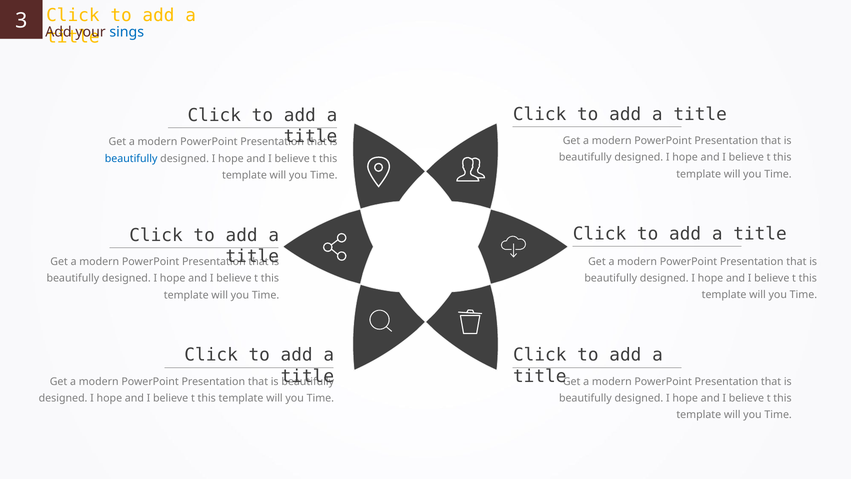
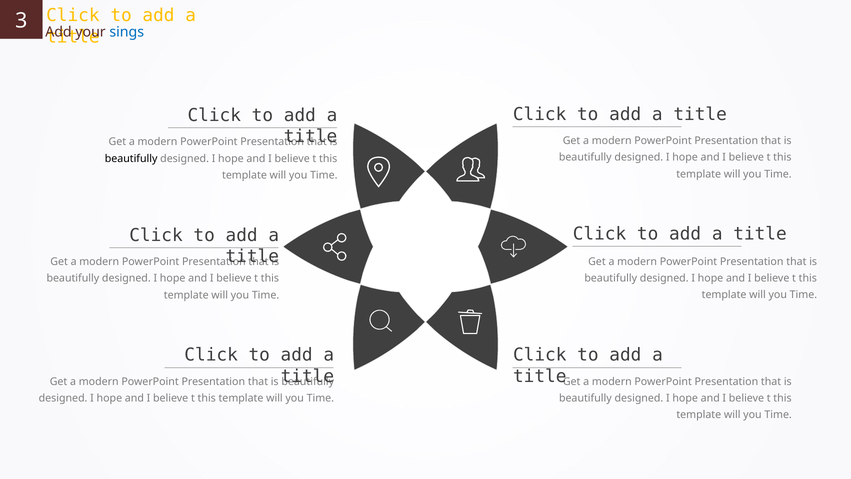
beautifully colour: blue -> black (131, 158)
